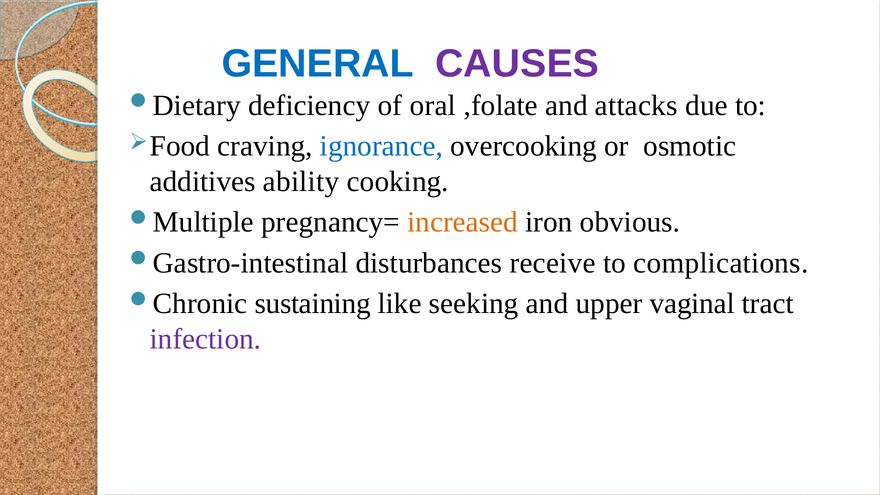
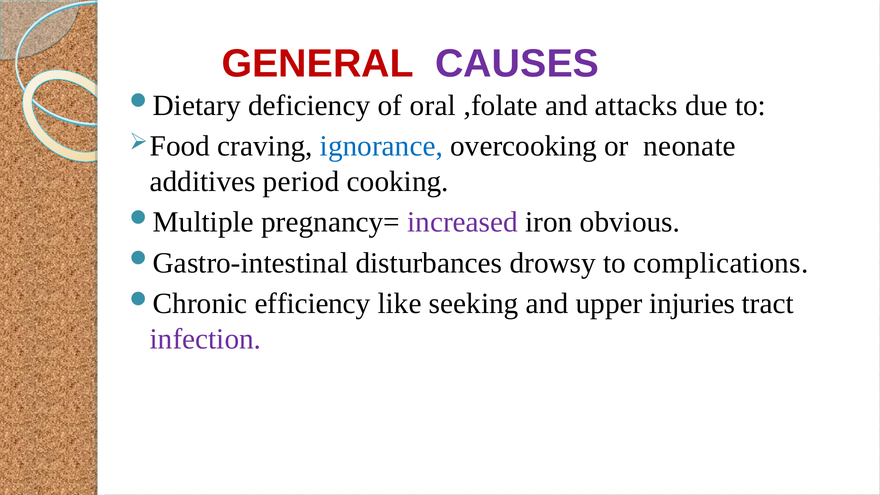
GENERAL colour: blue -> red (318, 64)
osmotic: osmotic -> neonate (690, 146)
ability: ability -> period (301, 181)
increased colour: orange -> purple (463, 222)
receive: receive -> drowsy (553, 263)
sustaining: sustaining -> efficiency (313, 304)
vaginal: vaginal -> injuries (692, 304)
